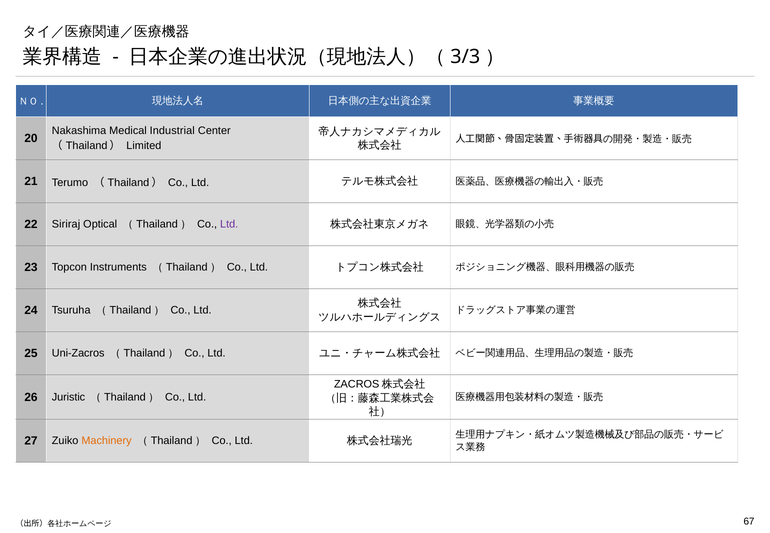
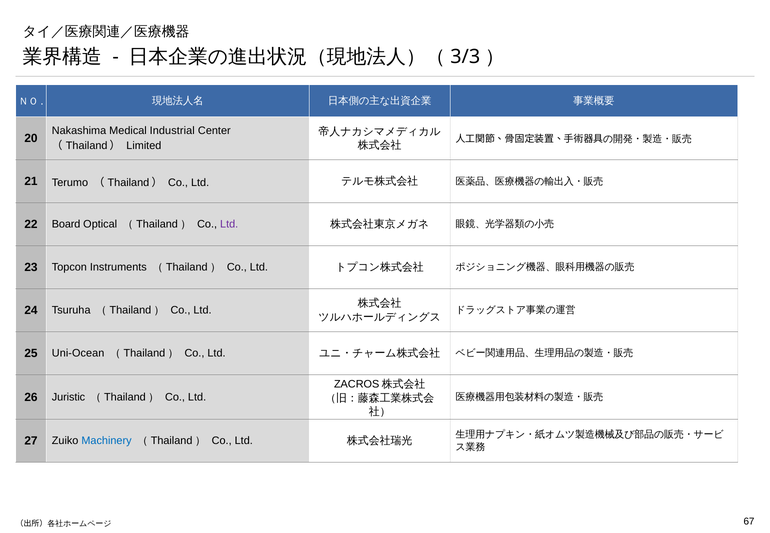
Siriraj: Siriraj -> Board (66, 224)
Uni-Zacros: Uni-Zacros -> Uni-Ocean (78, 353)
Machinery colour: orange -> blue (106, 441)
